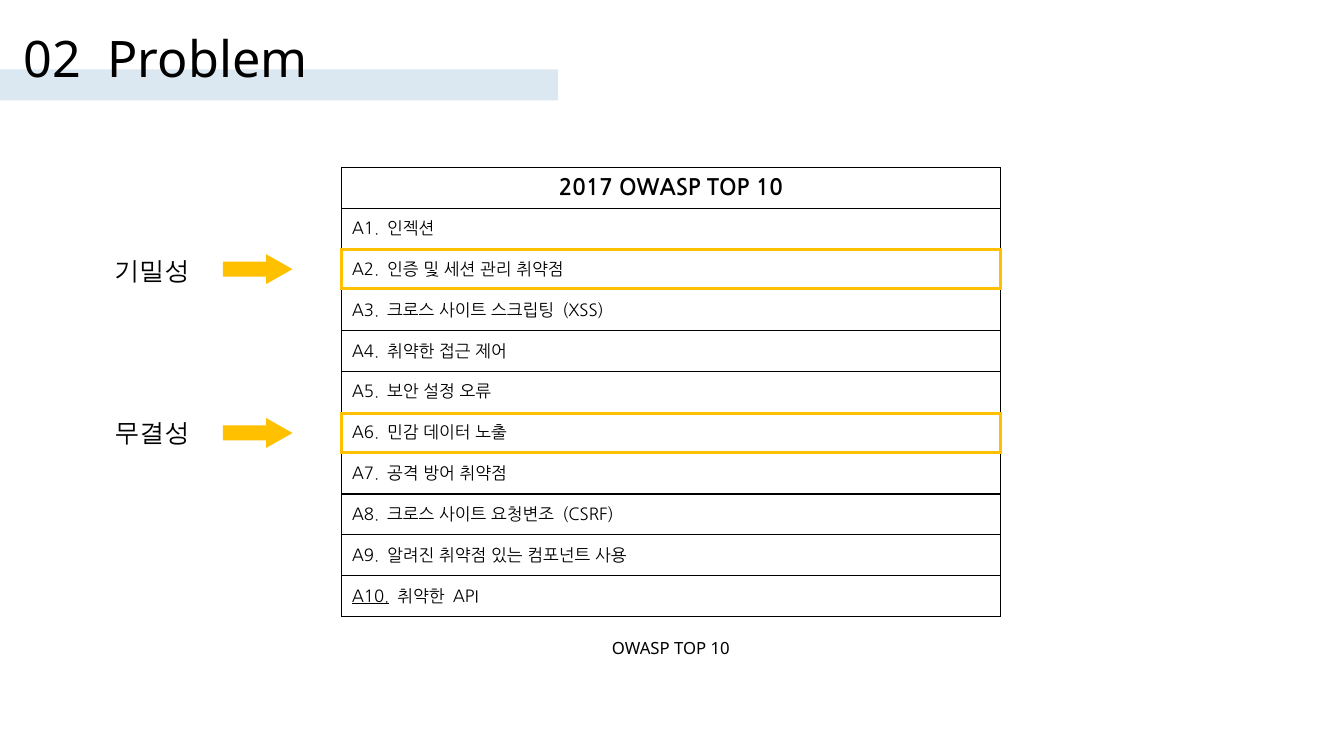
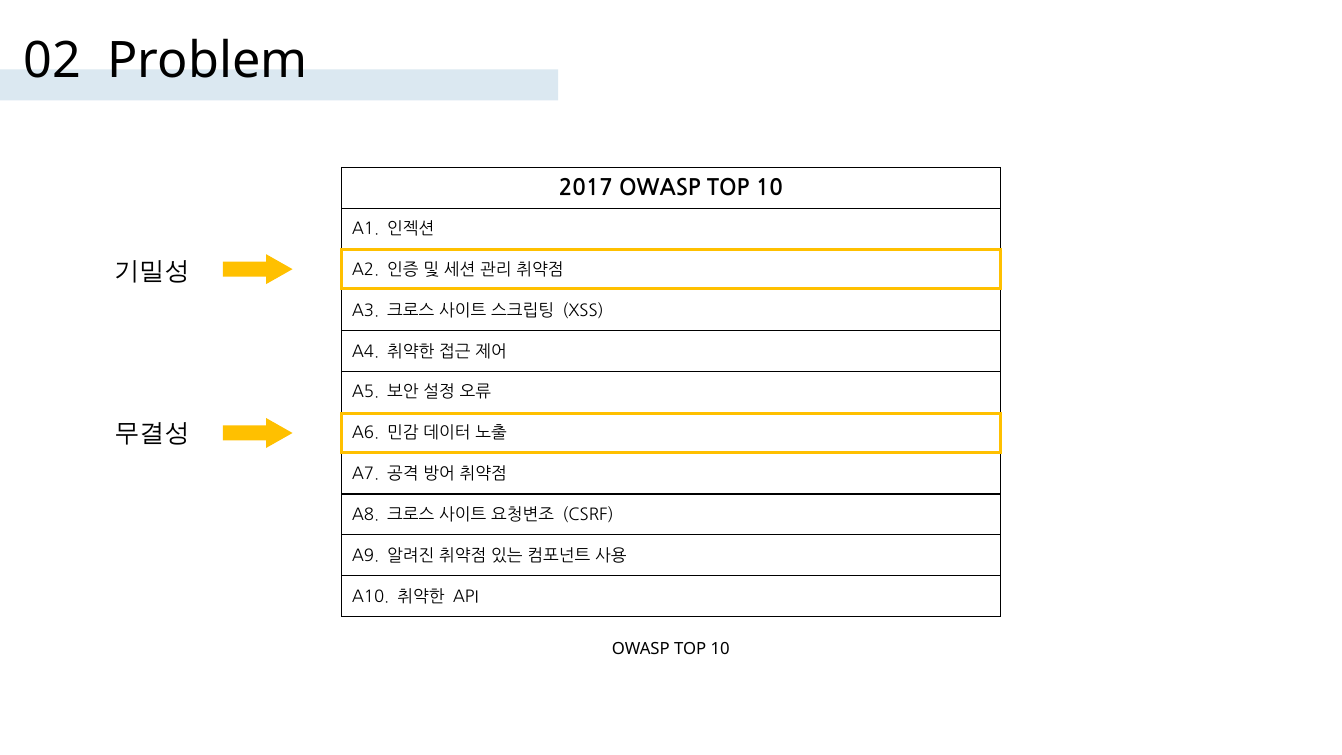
A10 underline: present -> none (371, 596)
